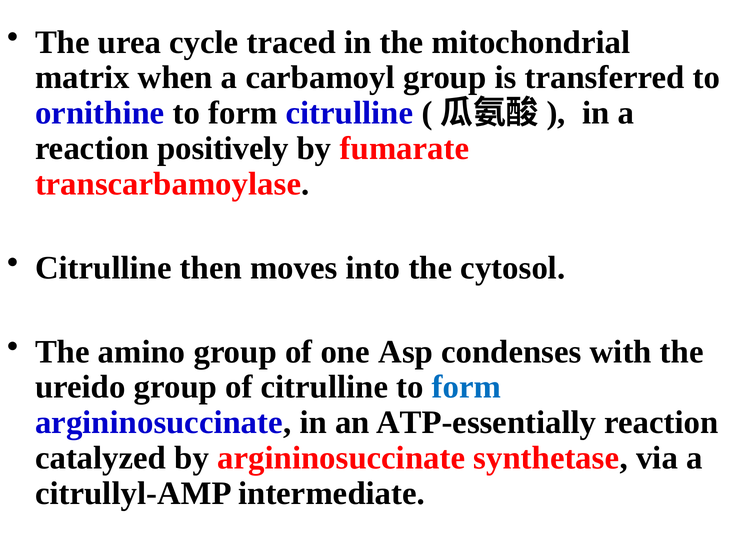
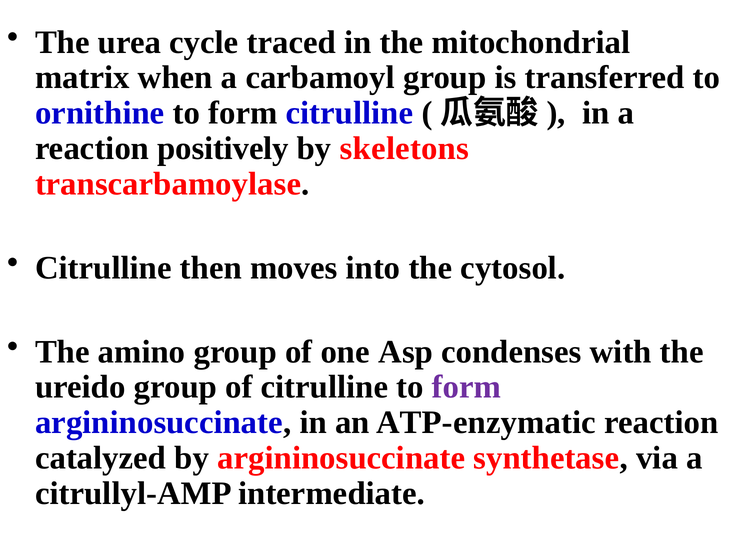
fumarate: fumarate -> skeletons (405, 149)
form colour: blue -> purple (467, 387)
ATP-essentially: ATP-essentially -> ATP-enzymatic (486, 423)
